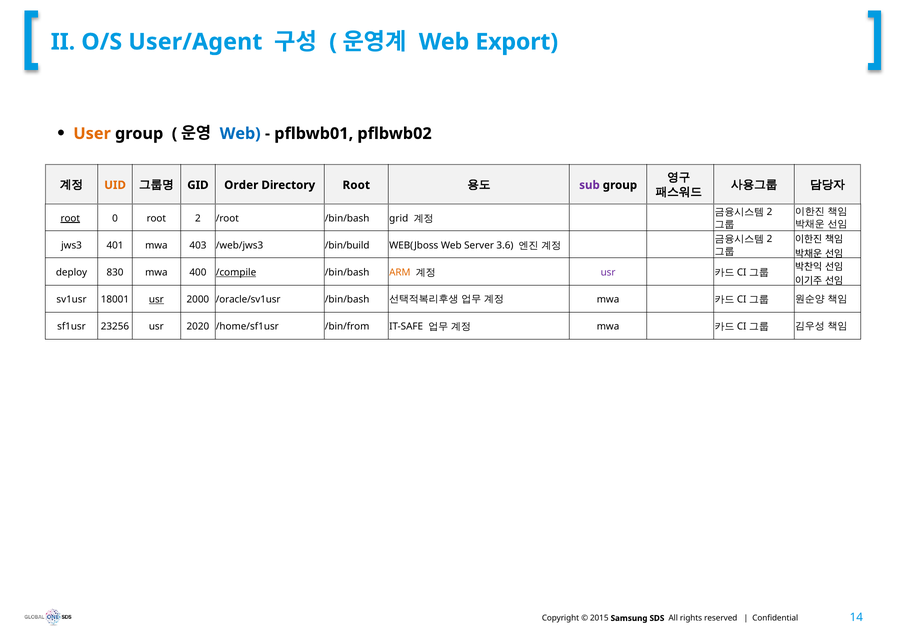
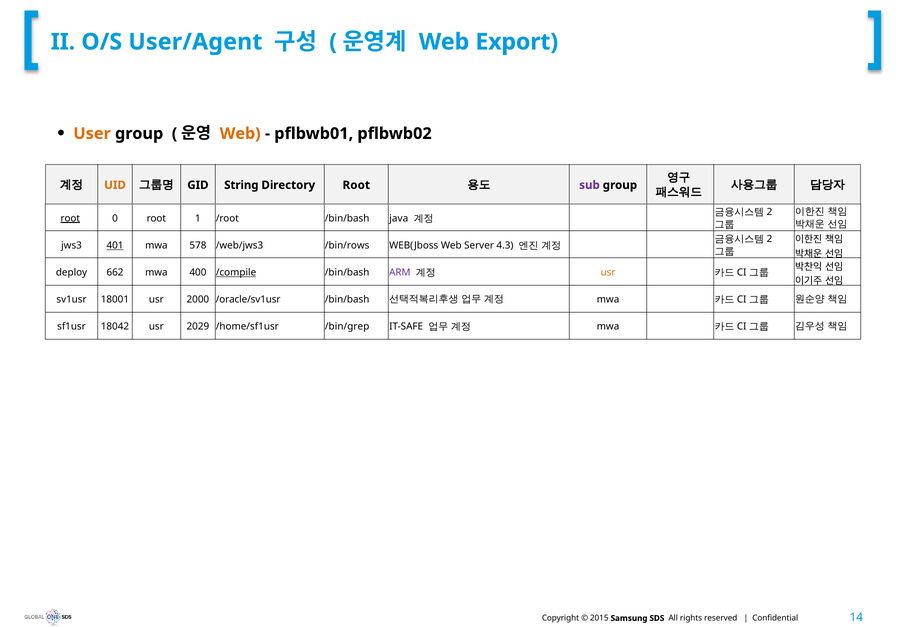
Web colour: blue -> orange (240, 134)
Order: Order -> String (241, 185)
root 2: 2 -> 1 (198, 218)
grid: grid -> java (399, 218)
401 underline: none -> present (115, 245)
403: 403 -> 578 (198, 245)
/bin/build: /bin/build -> /bin/rows (347, 245)
3.6: 3.6 -> 4.3 (505, 245)
830: 830 -> 662 (115, 273)
ARM colour: orange -> purple (400, 273)
usr colour: purple -> orange (608, 273)
usr underline: present -> none (156, 300)
23256: 23256 -> 18042 (115, 327)
2020: 2020 -> 2029 (198, 327)
/bin/from: /bin/from -> /bin/grep (347, 327)
